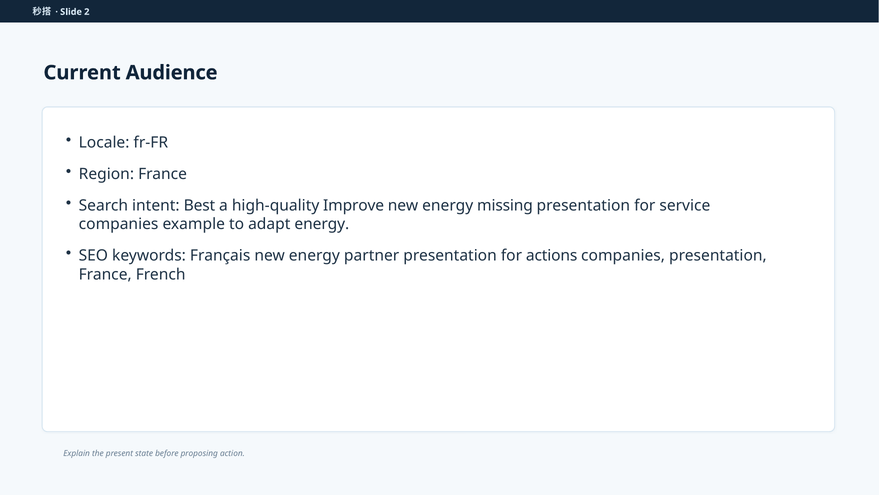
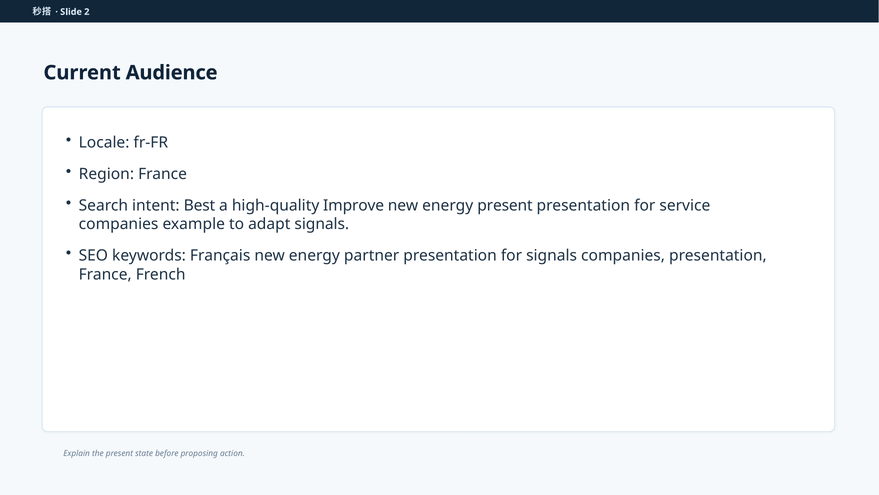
energy missing: missing -> present (505, 205)
adapt energy: energy -> signals (322, 224)
for actions: actions -> signals (552, 255)
